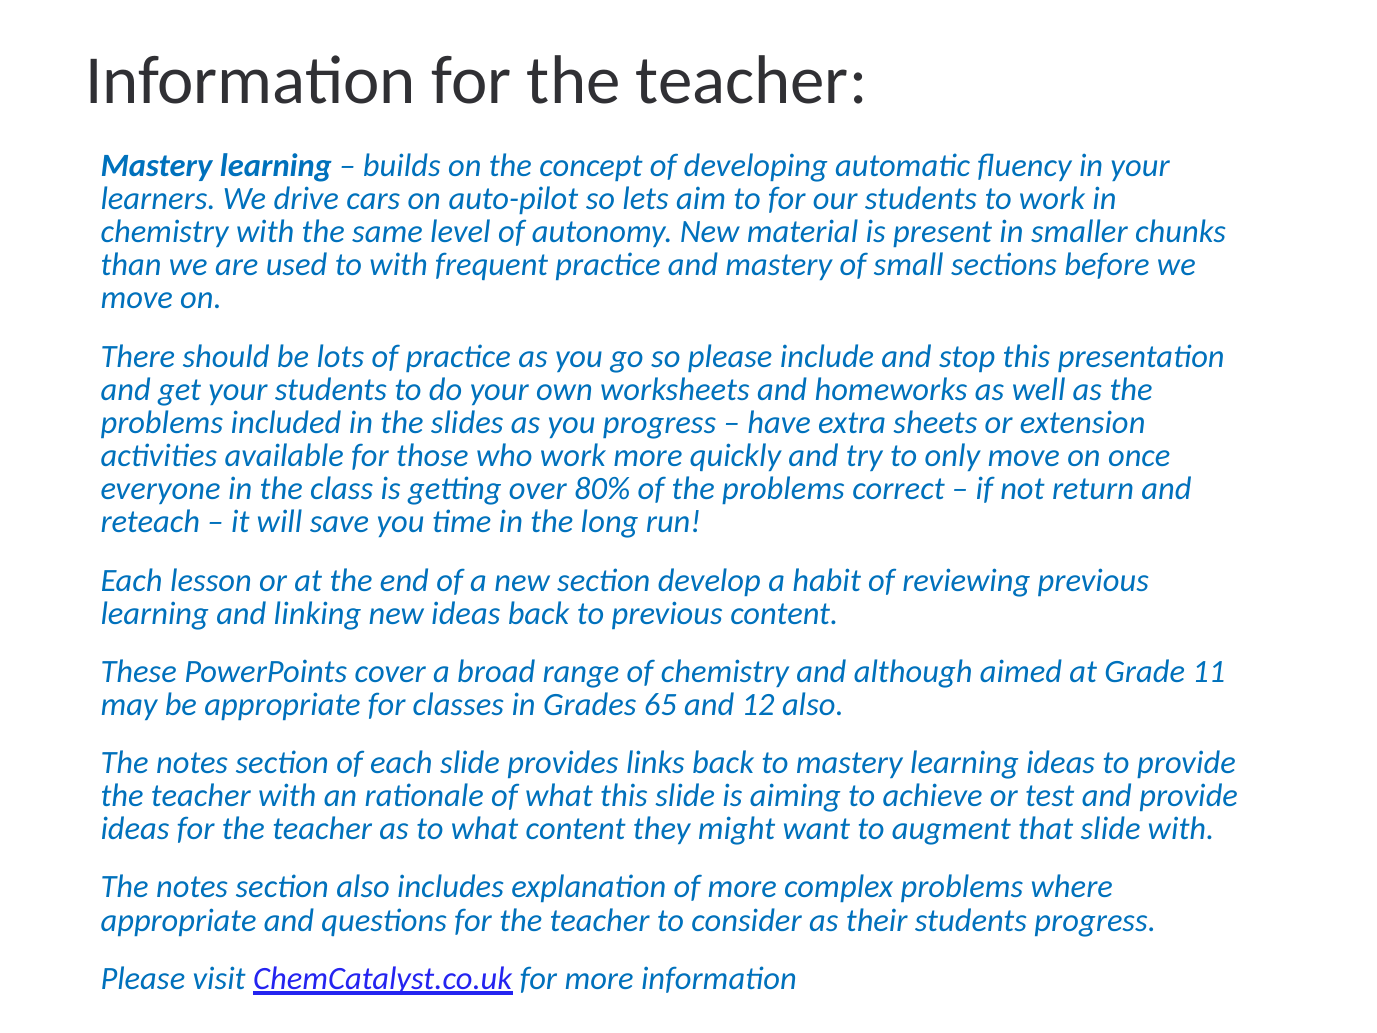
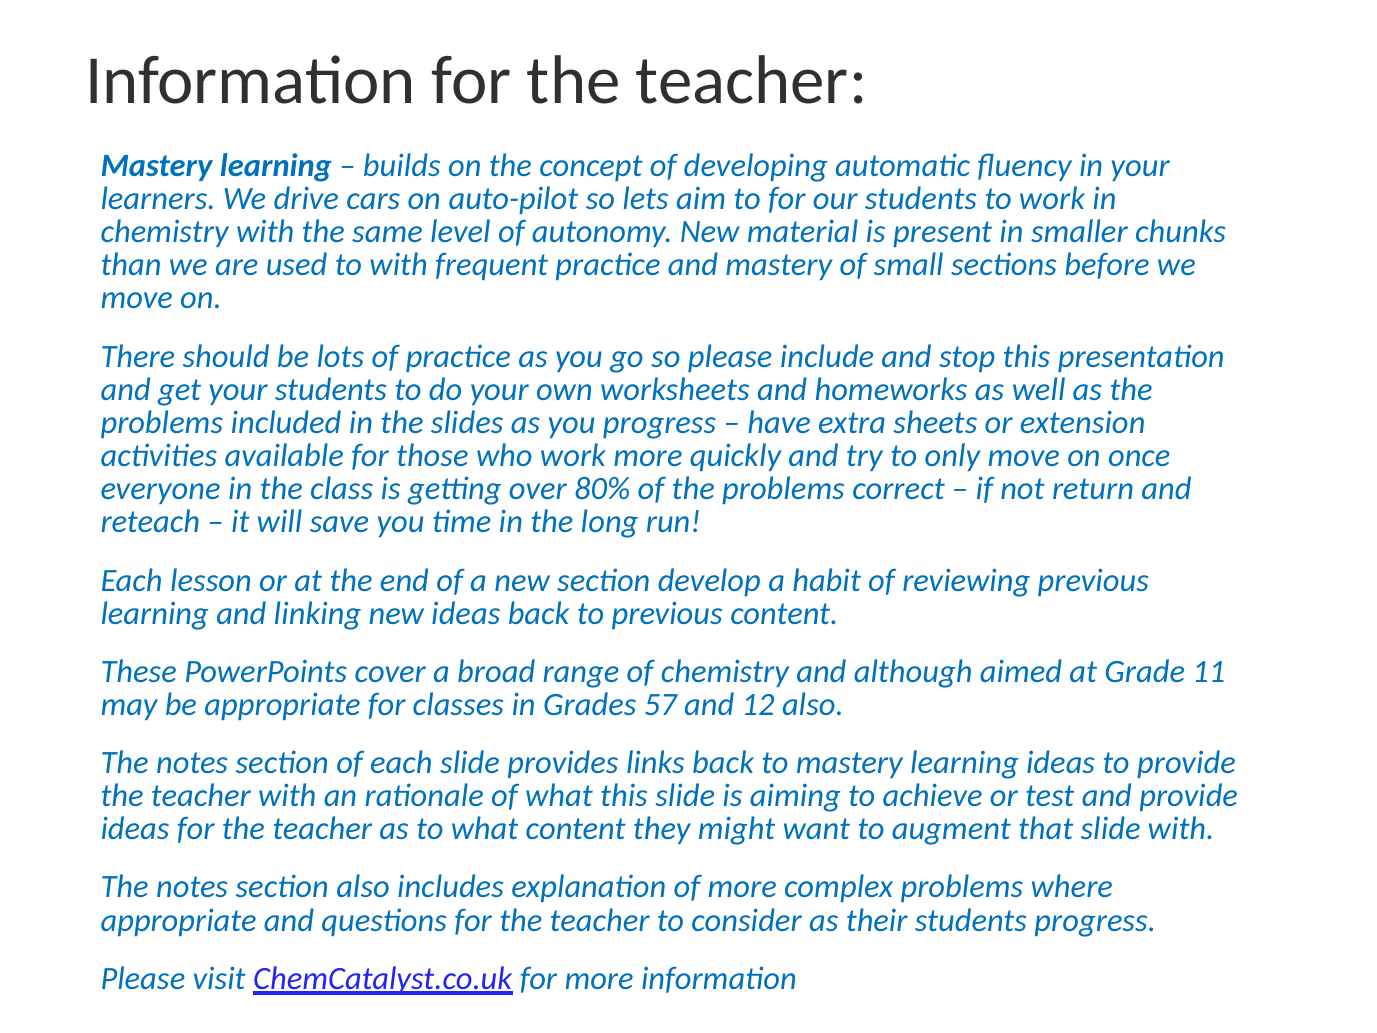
65: 65 -> 57 (660, 705)
